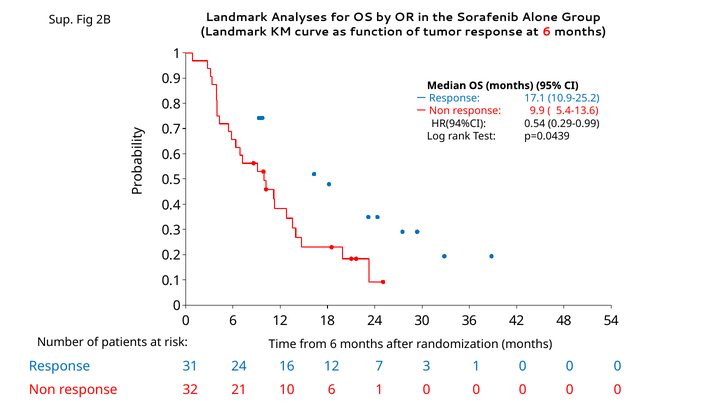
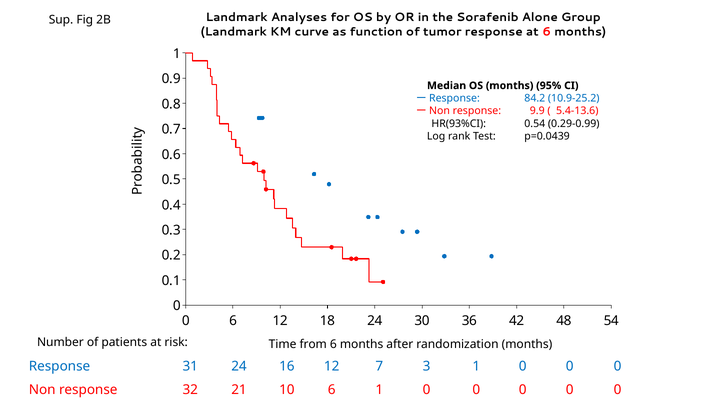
17.1: 17.1 -> 84.2 (535, 98)
HR(94%CI: HR(94%CI -> HR(93%CI (459, 124)
